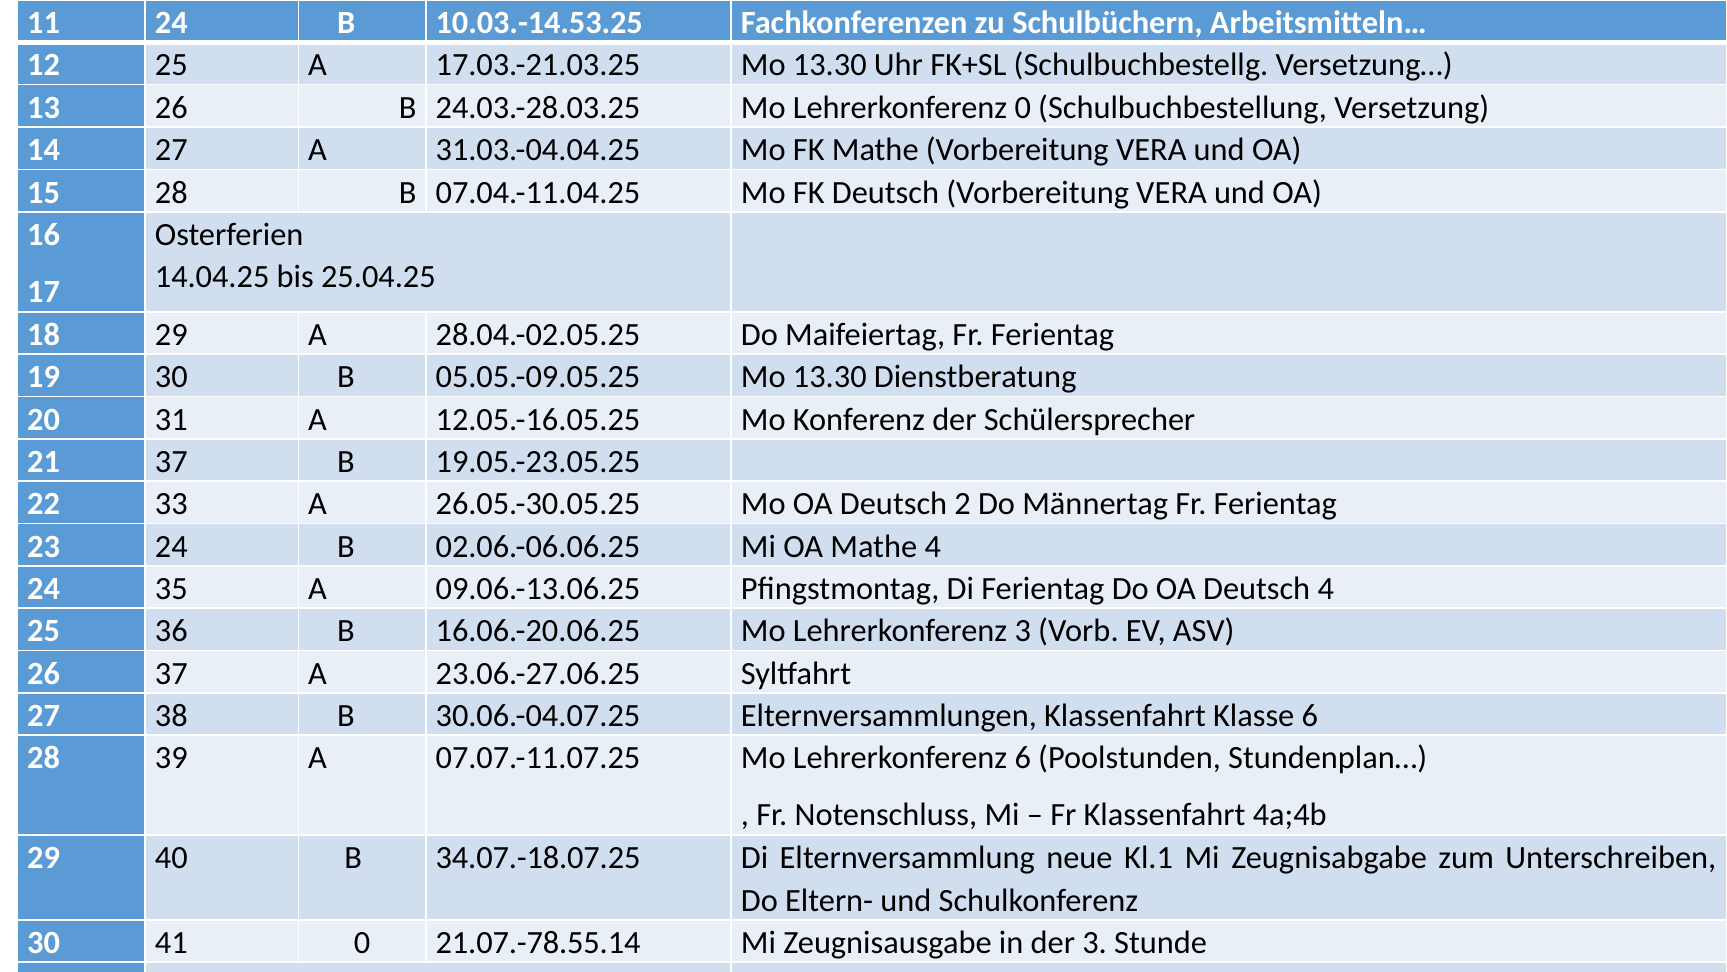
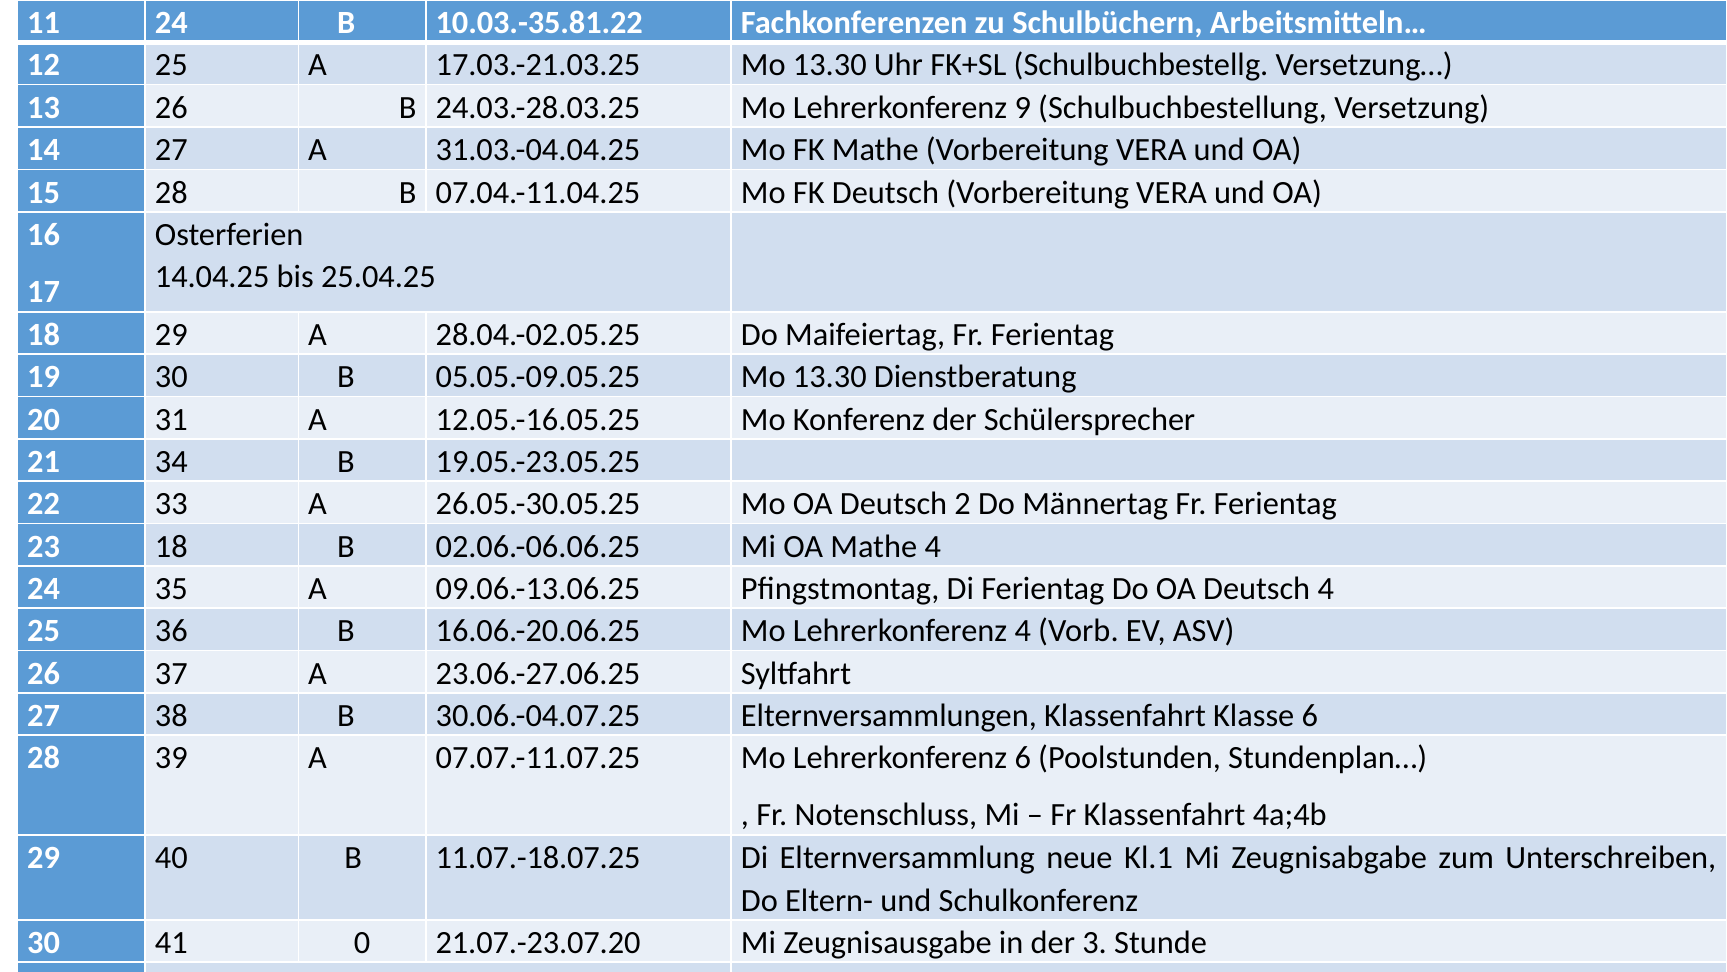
10.03.-14.53.25: 10.03.-14.53.25 -> 10.03.-35.81.22 (539, 23)
Lehrerkonferenz 0: 0 -> 9 (1023, 108)
21 37: 37 -> 34 (171, 461)
23 24: 24 -> 18 (171, 546)
Lehrerkonferenz 3: 3 -> 4 (1023, 631)
34.07.-18.07.25: 34.07.-18.07.25 -> 11.07.-18.07.25 (538, 858)
21.07.-78.55.14: 21.07.-78.55.14 -> 21.07.-23.07.20 (538, 942)
